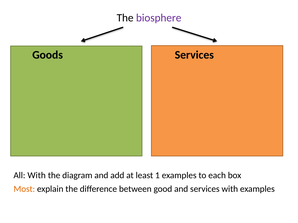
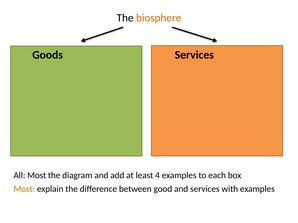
biosphere colour: purple -> orange (159, 18)
All With: With -> Most (37, 176)
1: 1 -> 4 (157, 176)
